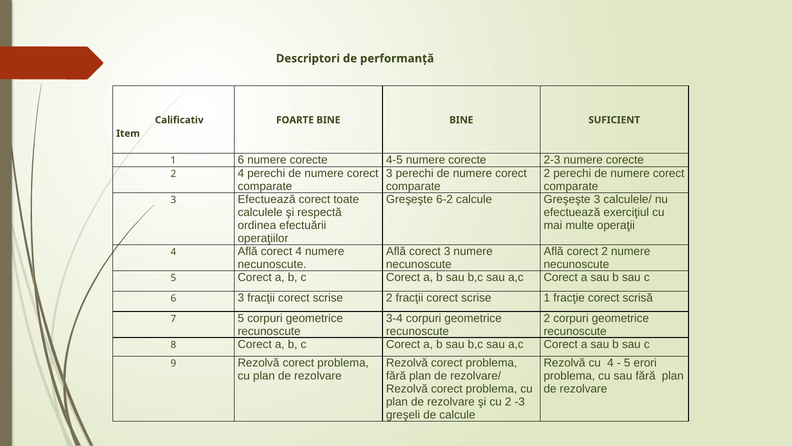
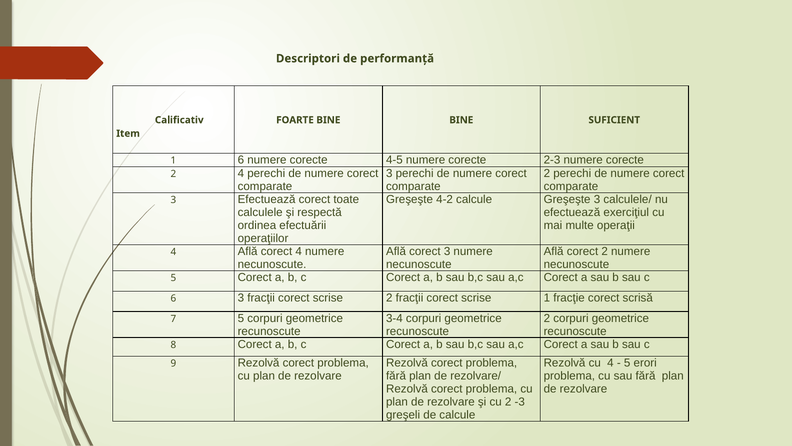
6-2: 6-2 -> 4-2 (445, 199)
